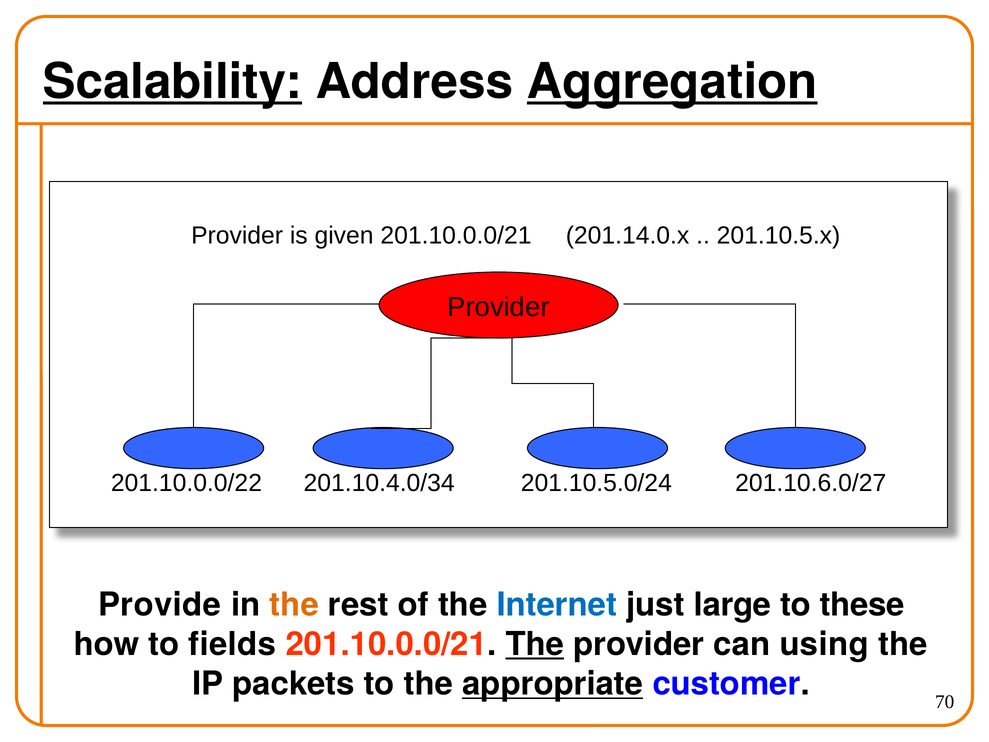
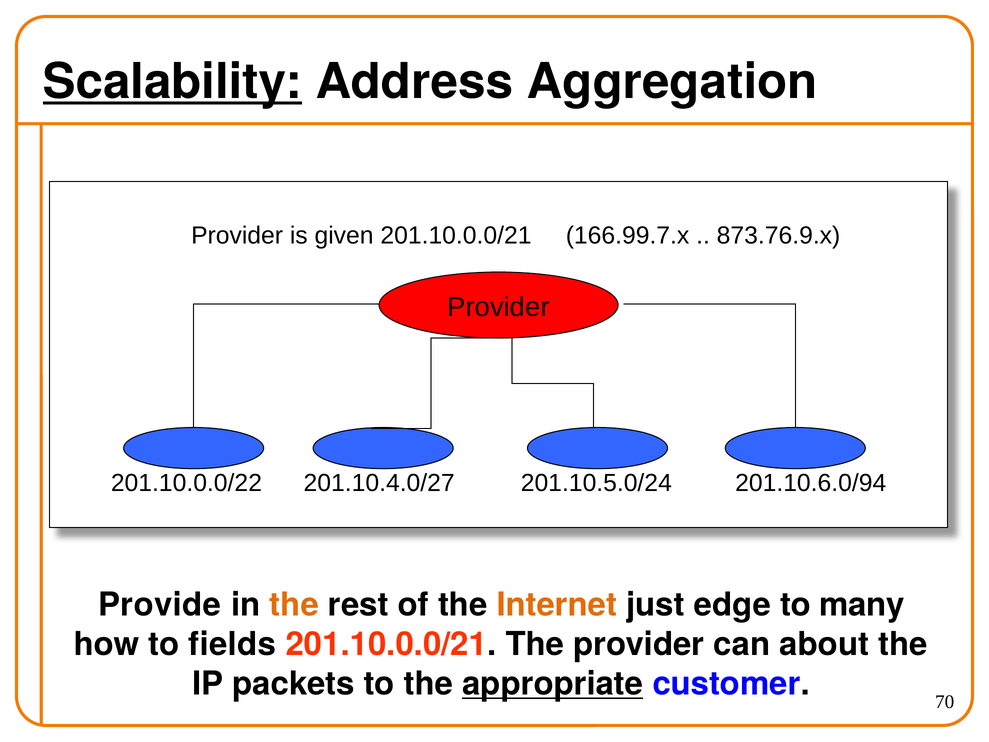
Aggregation underline: present -> none (672, 82)
201.14.0.x: 201.14.0.x -> 166.99.7.x (628, 236)
201.10.5.x: 201.10.5.x -> 873.76.9.x (779, 236)
201.10.4.0/34: 201.10.4.0/34 -> 201.10.4.0/27 (379, 483)
201.10.6.0/27: 201.10.6.0/27 -> 201.10.6.0/94 (811, 483)
Internet colour: blue -> orange (557, 605)
large: large -> edge (732, 605)
these: these -> many (862, 605)
The underline: present -> none (535, 644)
using: using -> about (824, 644)
